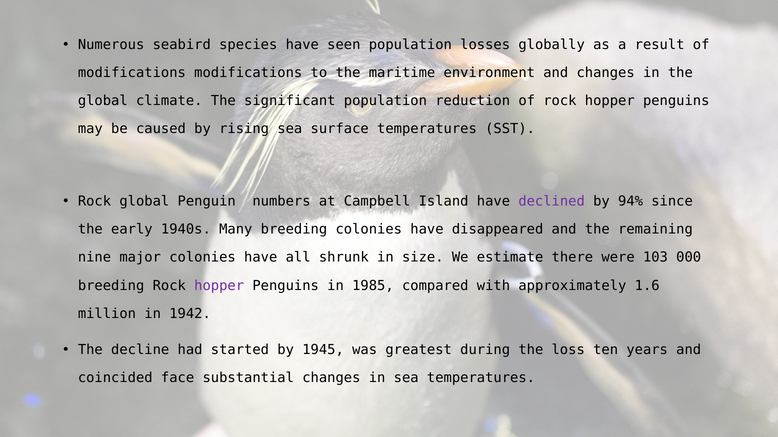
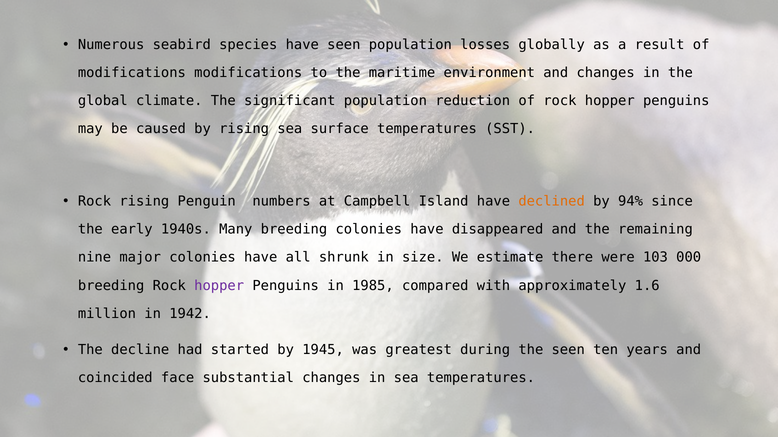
Rock global: global -> rising (144, 202)
declined colour: purple -> orange (552, 202)
the loss: loss -> seen (568, 350)
